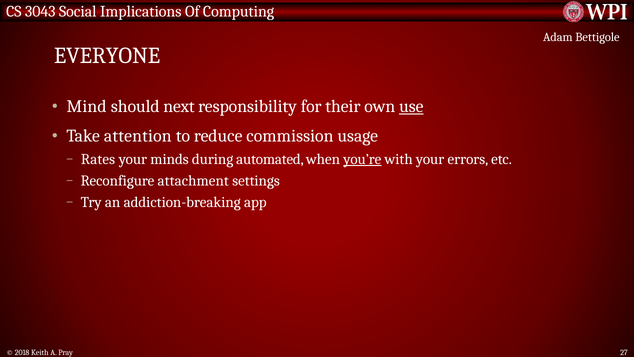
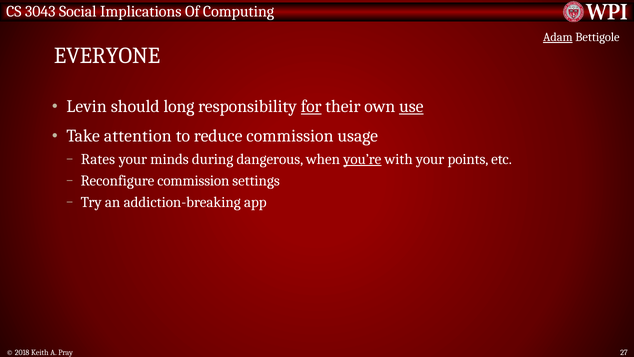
Adam underline: none -> present (558, 37)
Mind: Mind -> Levin (87, 106)
next: next -> long (179, 106)
for underline: none -> present (311, 106)
automated: automated -> dangerous (270, 159)
errors: errors -> points (468, 159)
Reconfigure attachment: attachment -> commission (193, 180)
